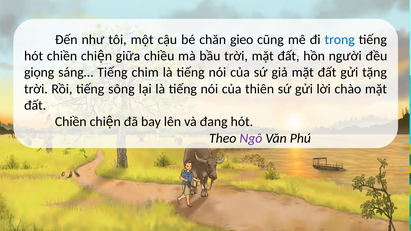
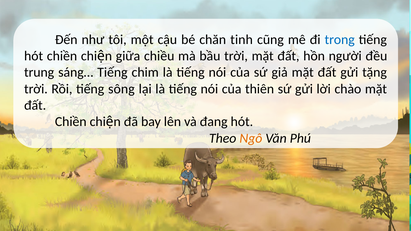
gieo: gieo -> tinh (242, 40)
giọng: giọng -> trung (39, 73)
Ngô colour: purple -> orange (251, 138)
